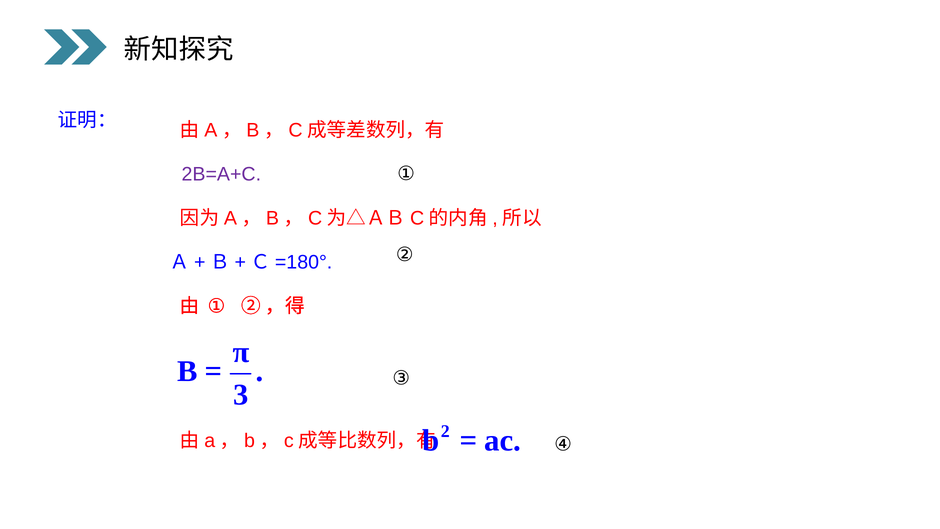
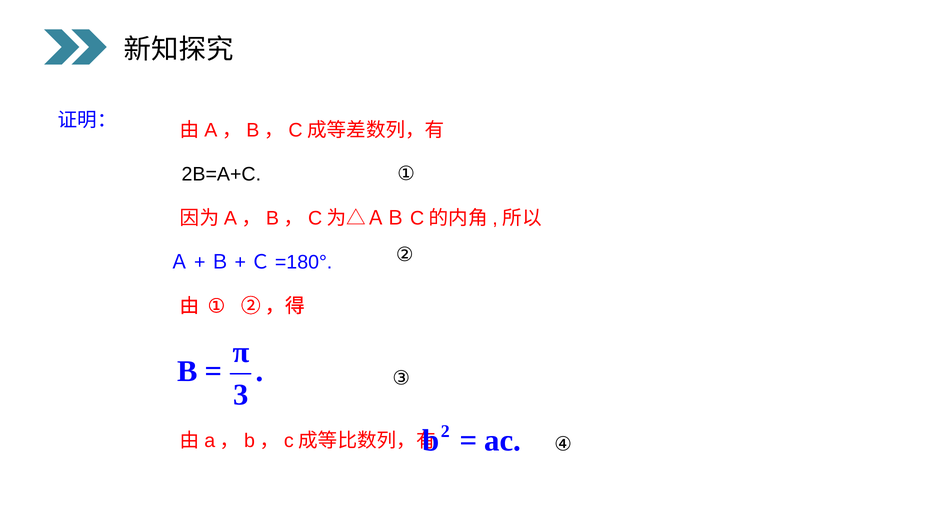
2B=A+C colour: purple -> black (221, 174)
